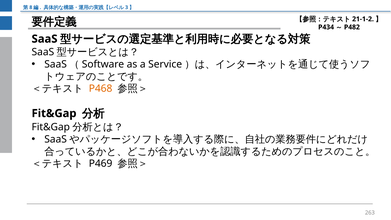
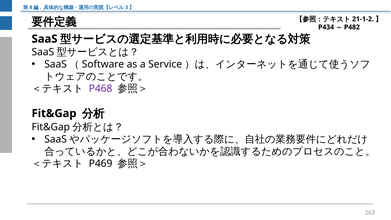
P468 colour: orange -> purple (101, 89)
